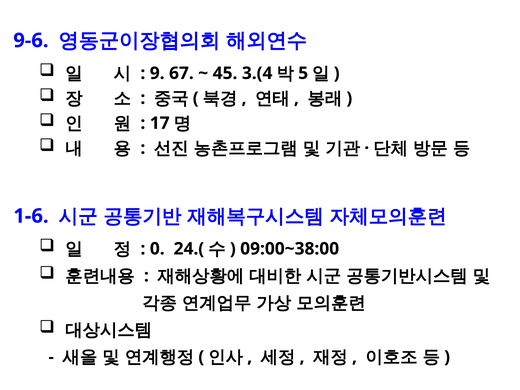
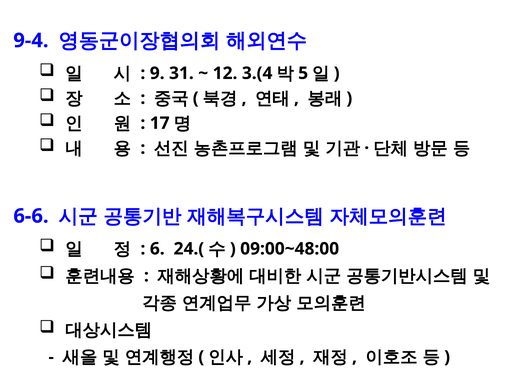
9-6: 9-6 -> 9-4 (31, 40)
67: 67 -> 31 (181, 73)
45: 45 -> 12 (225, 73)
1-6: 1-6 -> 6-6 (31, 216)
0: 0 -> 6 (157, 249)
09:00~38:00: 09:00~38:00 -> 09:00~48:00 (290, 249)
